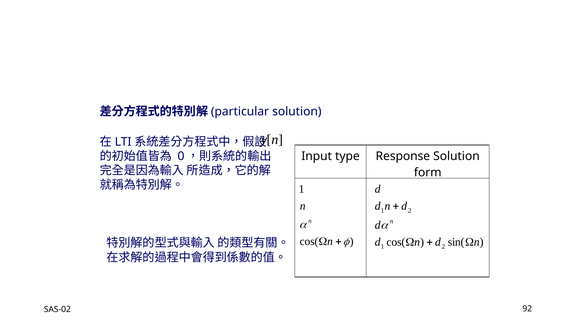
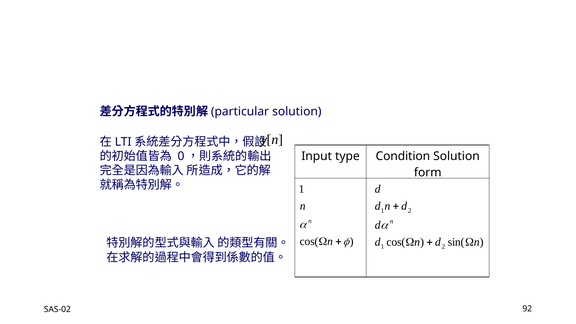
Response: Response -> Condition (403, 156)
